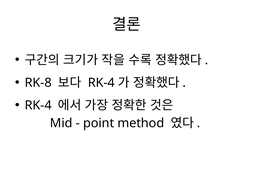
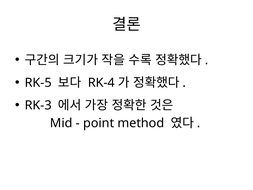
RK-8: RK-8 -> RK-5 (38, 83)
RK-4: RK-4 -> RK-3 (38, 105)
